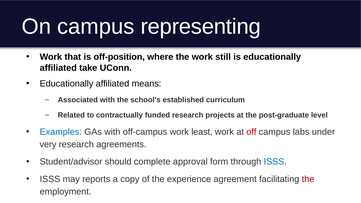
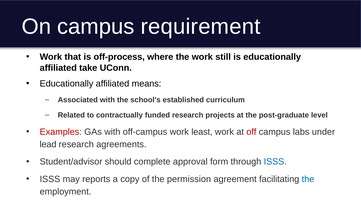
representing: representing -> requirement (200, 27)
off-position: off-position -> off-process (119, 57)
Examples colour: blue -> red (61, 132)
very: very -> lead (48, 144)
experience: experience -> permission (189, 179)
the colour: red -> blue (308, 179)
